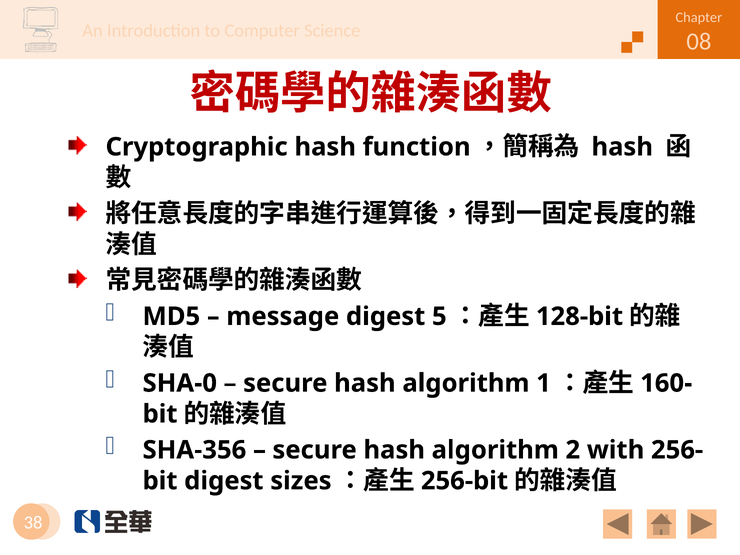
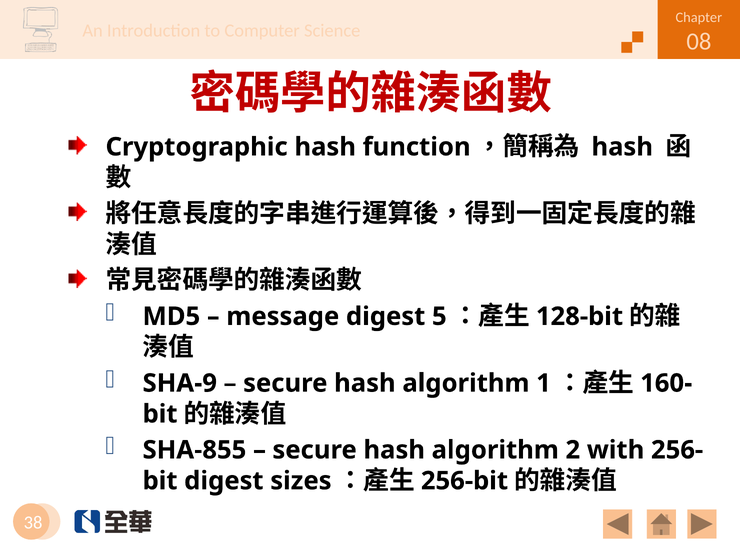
SHA-0: SHA-0 -> SHA-9 (180, 383)
SHA-356: SHA-356 -> SHA-855 (194, 450)
